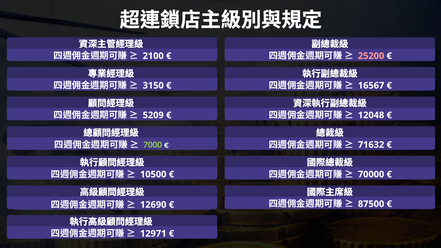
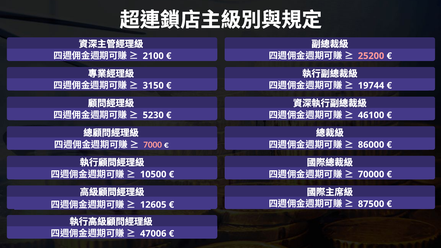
16567: 16567 -> 19744 (371, 86)
5209: 5209 -> 5230 (153, 115)
12048: 12048 -> 46100 (371, 115)
7000 colour: light green -> pink (153, 145)
71632: 71632 -> 86000 (371, 145)
12690: 12690 -> 12605 (153, 205)
12971: 12971 -> 47006 (153, 234)
